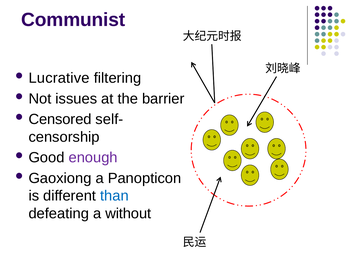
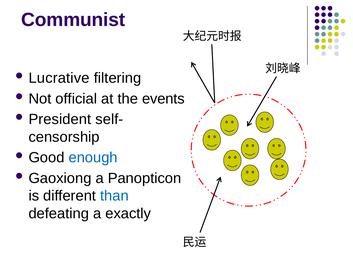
issues: issues -> official (76, 99)
barrier: barrier -> events (163, 99)
Censored: Censored -> President (60, 119)
enough colour: purple -> blue (93, 157)
without: without -> exactly (128, 213)
